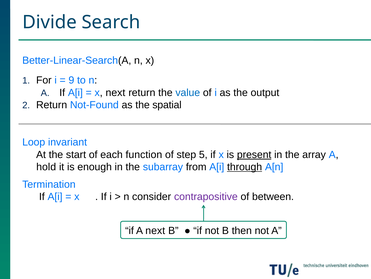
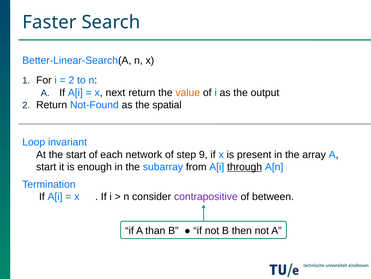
Divide: Divide -> Faster (49, 22)
9: 9 -> 2 (71, 80)
value colour: blue -> orange (188, 92)
function: function -> network (144, 154)
5: 5 -> 9 (203, 154)
present underline: present -> none (254, 154)
hold: hold -> start (46, 167)
A next: next -> than (155, 230)
